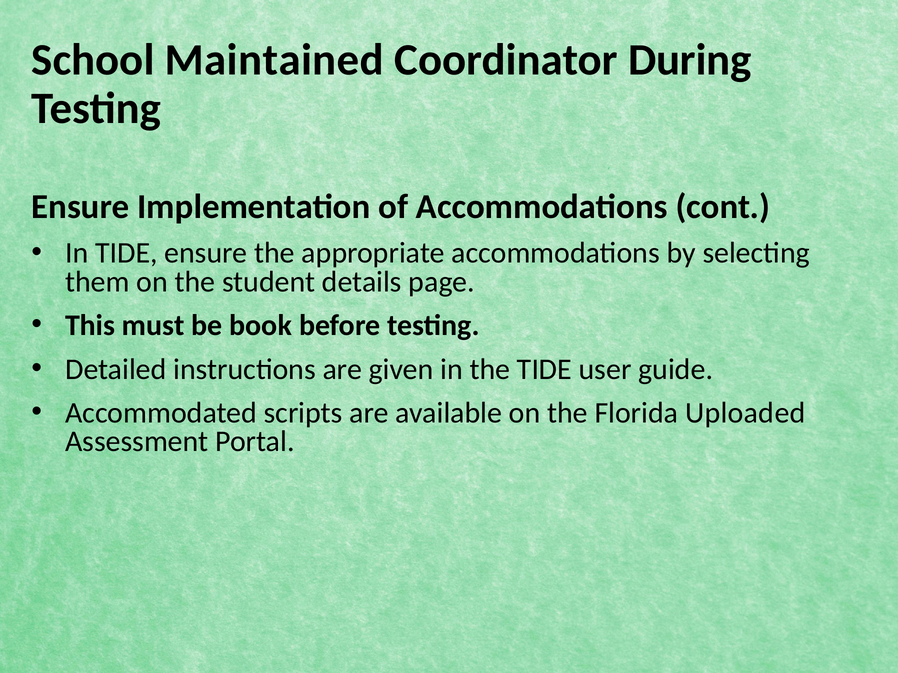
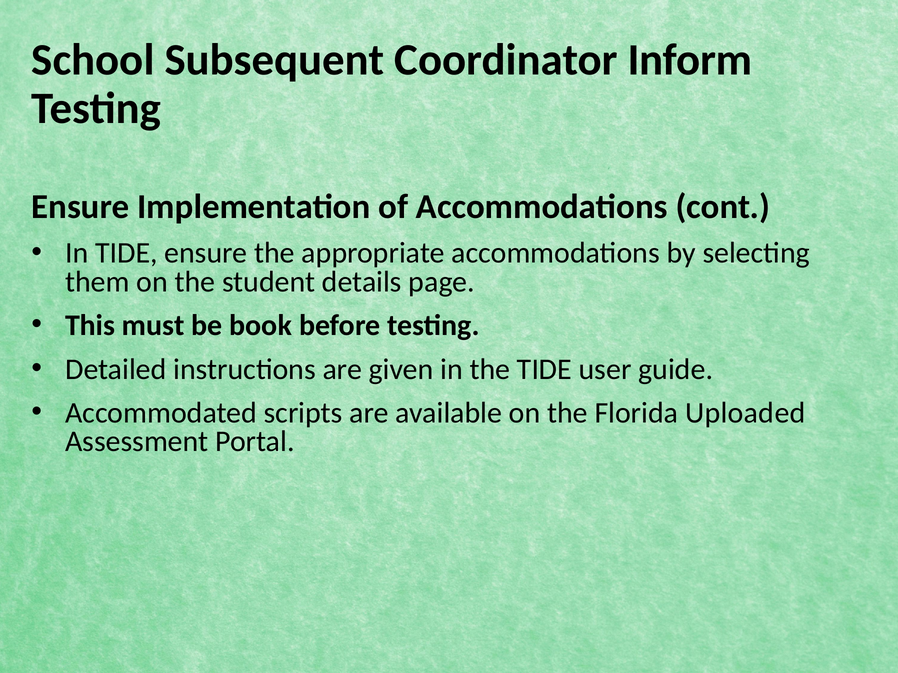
Maintained: Maintained -> Subsequent (275, 60)
During: During -> Inform (690, 60)
